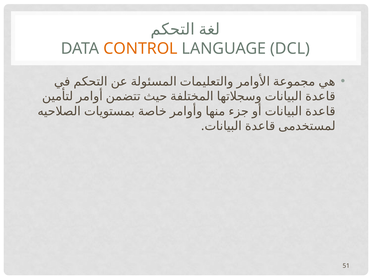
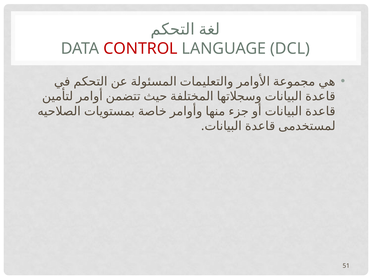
CONTROL colour: orange -> red (141, 48)
